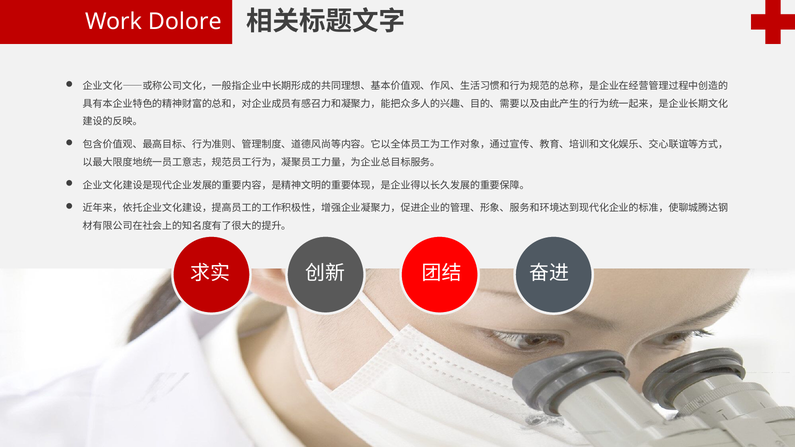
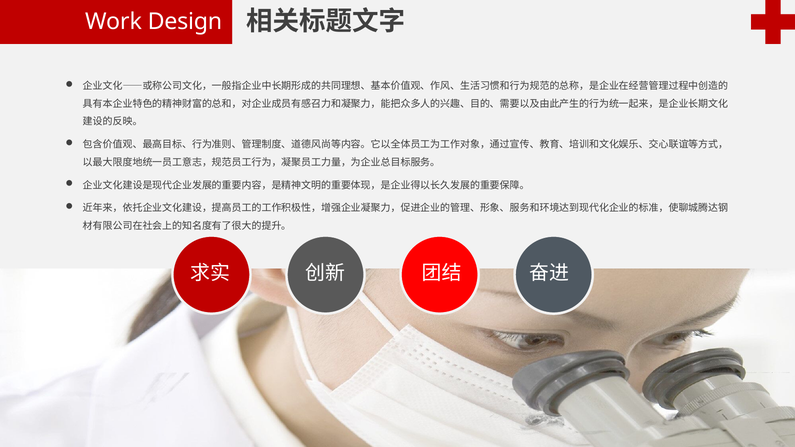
Dolore: Dolore -> Design (185, 22)
